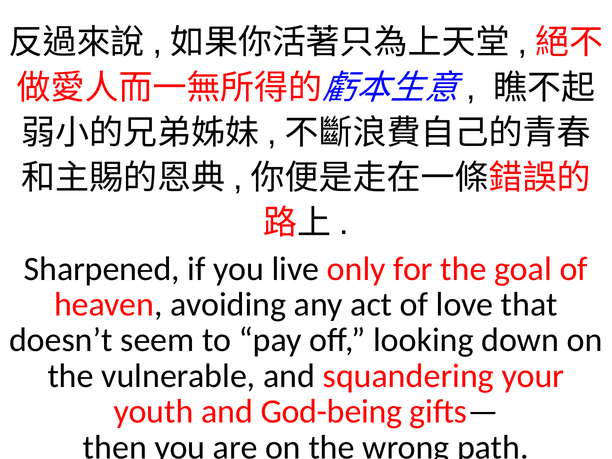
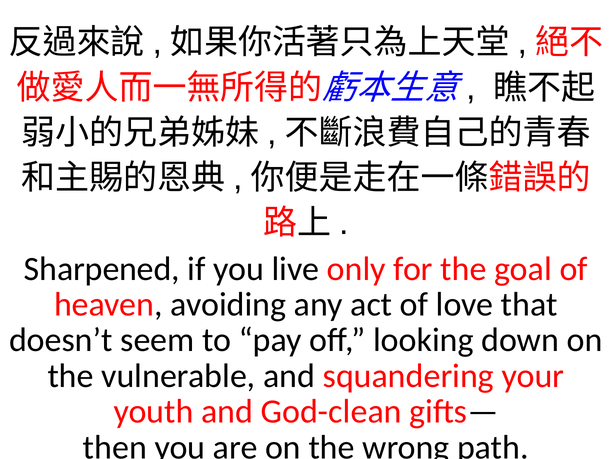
God-being: God-being -> God-clean (331, 412)
